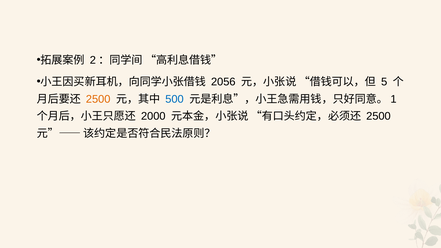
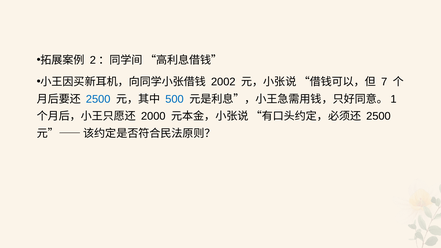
2056: 2056 -> 2002 (223, 82)
5: 5 -> 7 (384, 82)
2500 colour: orange -> blue (98, 99)
